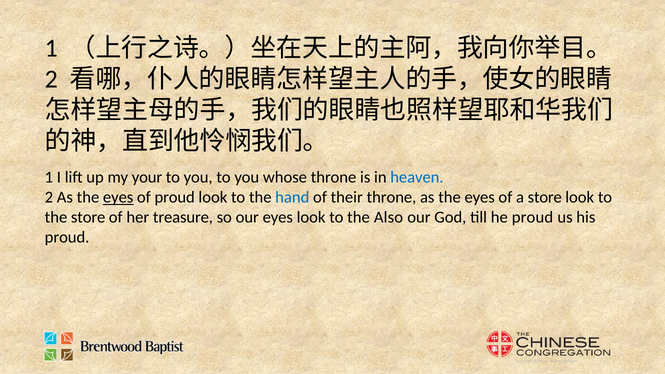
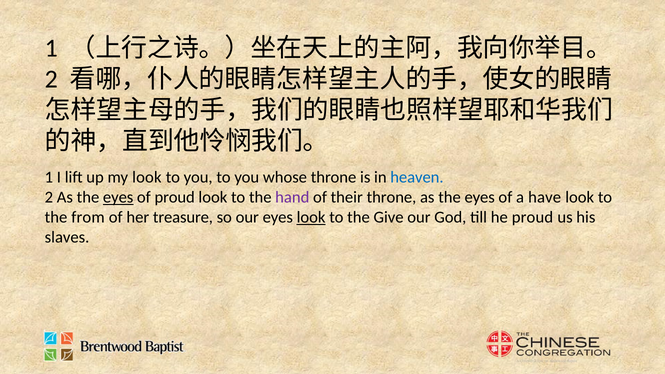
my your: your -> look (147, 177)
hand colour: blue -> purple (292, 197)
a store: store -> have (545, 197)
the store: store -> from (88, 217)
look underline: none -> present (311, 217)
Also: Also -> Give (389, 217)
proud: proud -> slaves (67, 237)
